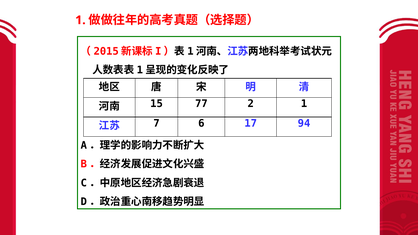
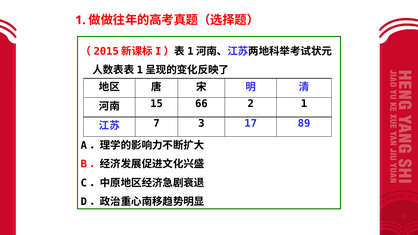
77: 77 -> 66 (201, 104)
6: 6 -> 3 (201, 123)
94: 94 -> 89 (304, 123)
